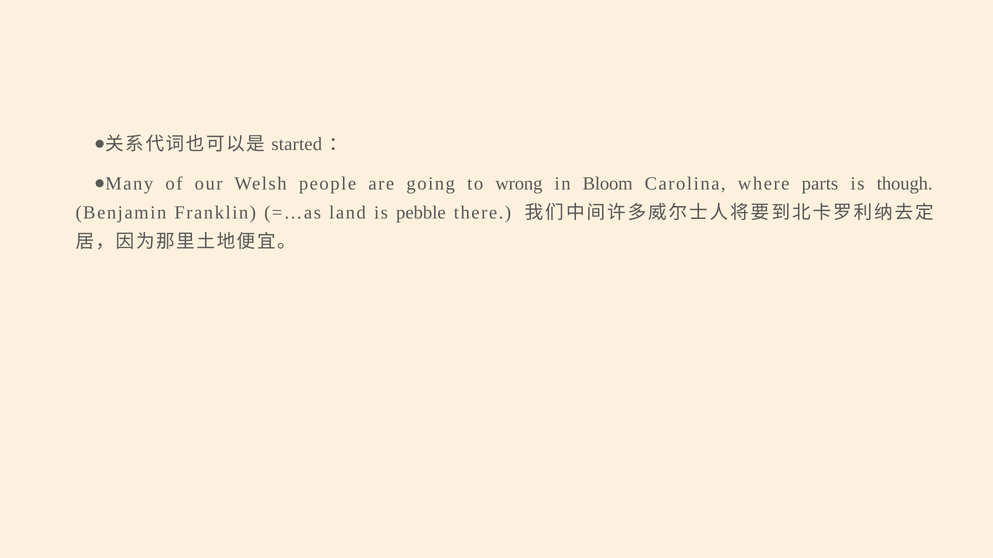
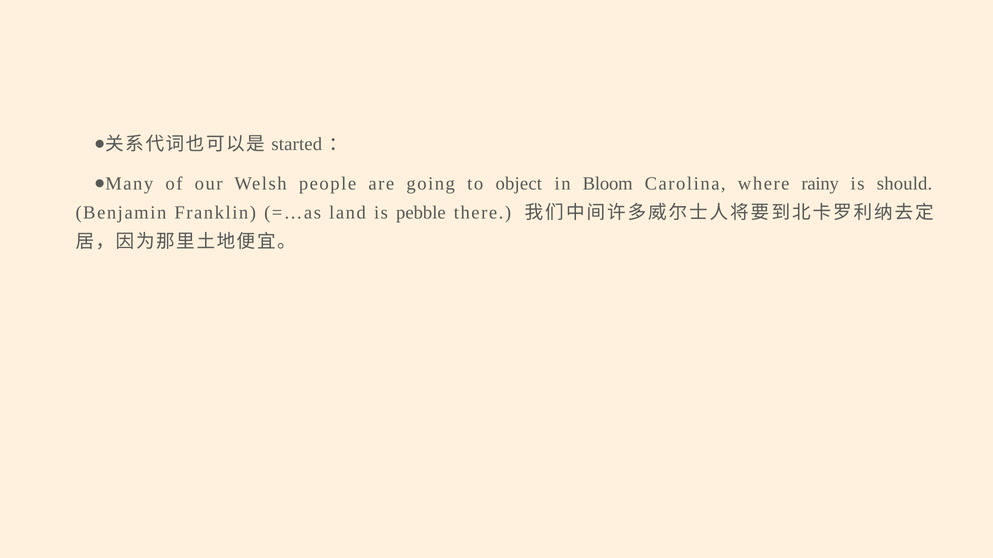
wrong: wrong -> object (519, 184)
parts: parts -> rainy (820, 184)
though: though -> should (905, 184)
